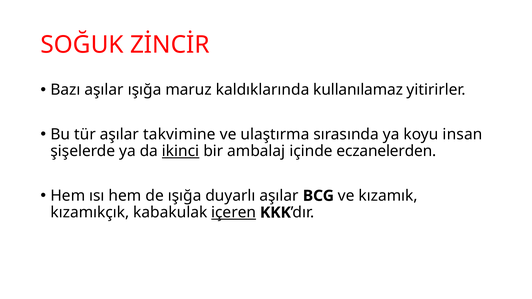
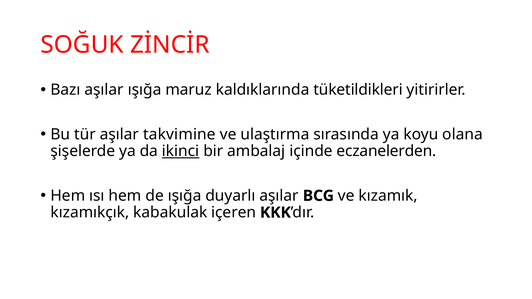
kullanılamaz: kullanılamaz -> tüketildikleri (358, 90)
insan: insan -> olana (463, 135)
içeren underline: present -> none (234, 213)
